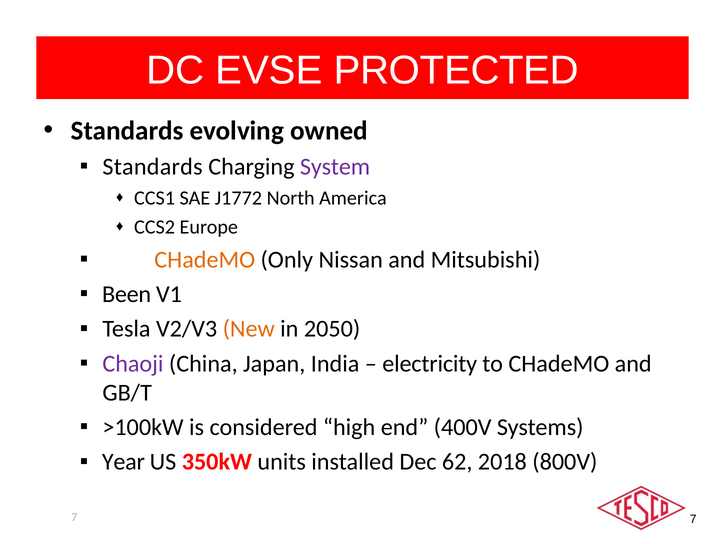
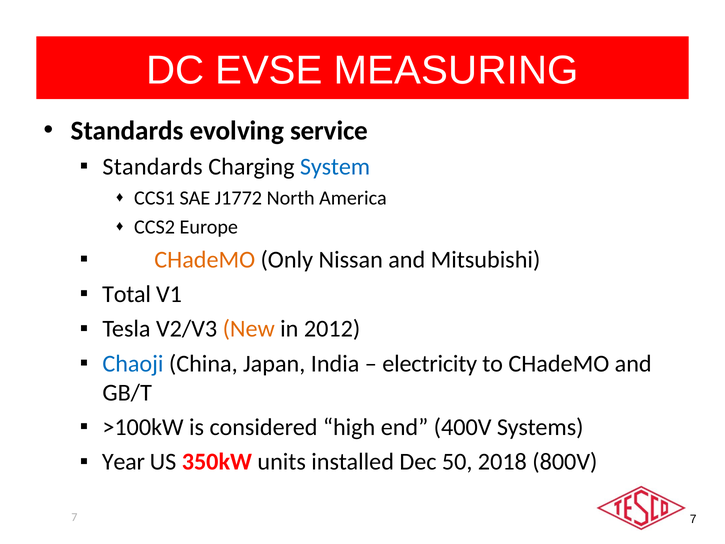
PROTECTED: PROTECTED -> MEASURING (456, 70)
owned: owned -> service (329, 131)
System colour: purple -> blue (335, 167)
Been: Been -> Total (127, 294)
2050: 2050 -> 2012 (332, 329)
Chaoji colour: purple -> blue (133, 363)
62: 62 -> 50 (457, 462)
